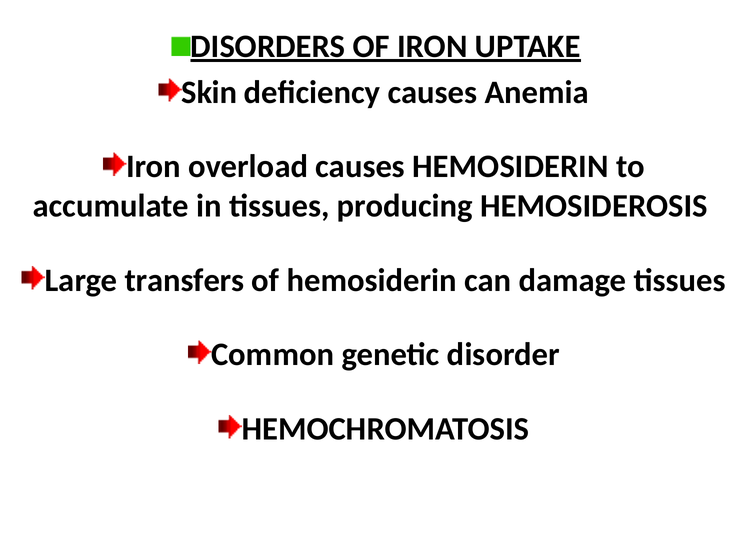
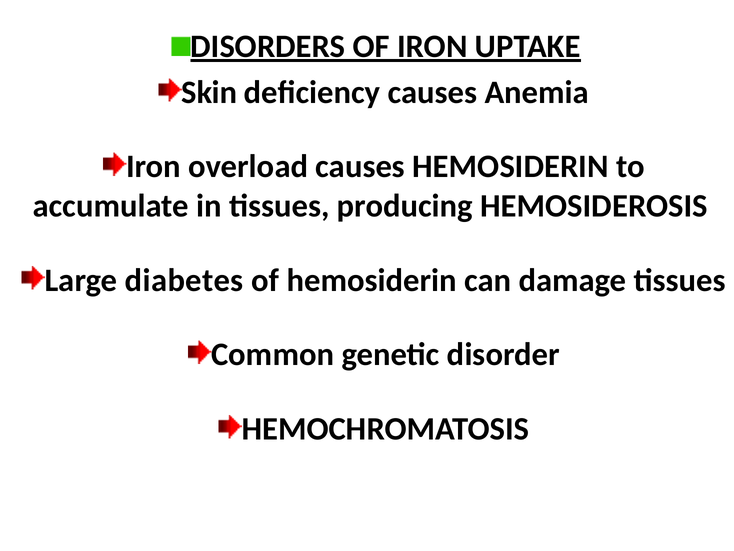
transfers: transfers -> diabetes (184, 280)
